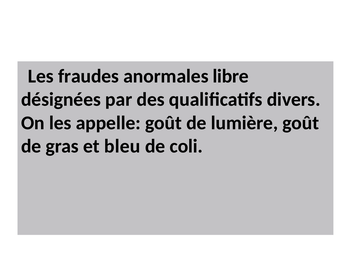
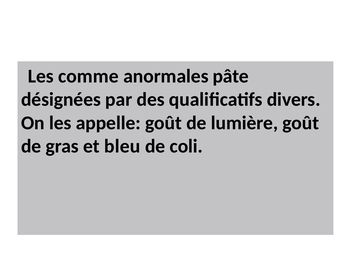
fraudes: fraudes -> comme (88, 76)
libre: libre -> pâte (231, 76)
